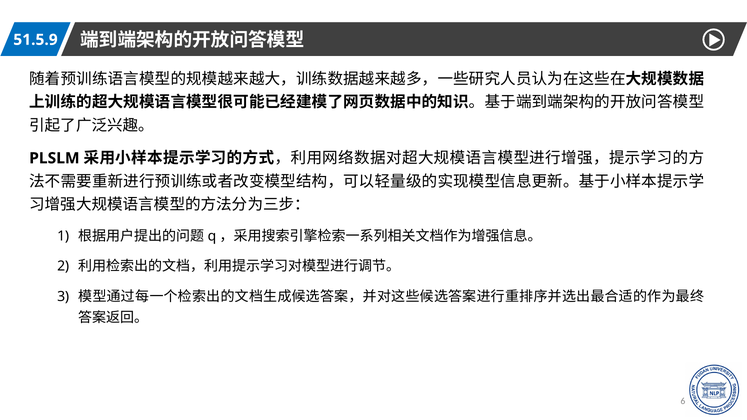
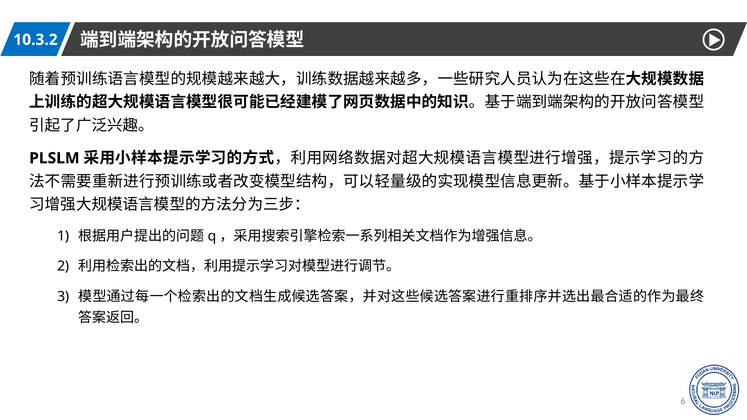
51.5.9: 51.5.9 -> 10.3.2 (35, 40)
